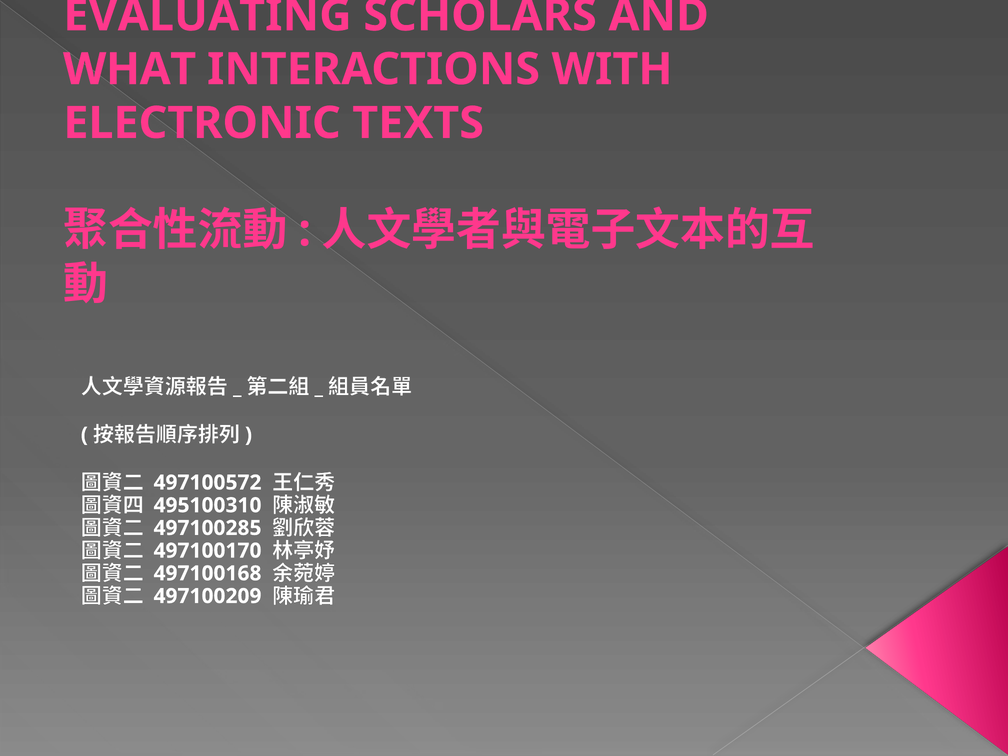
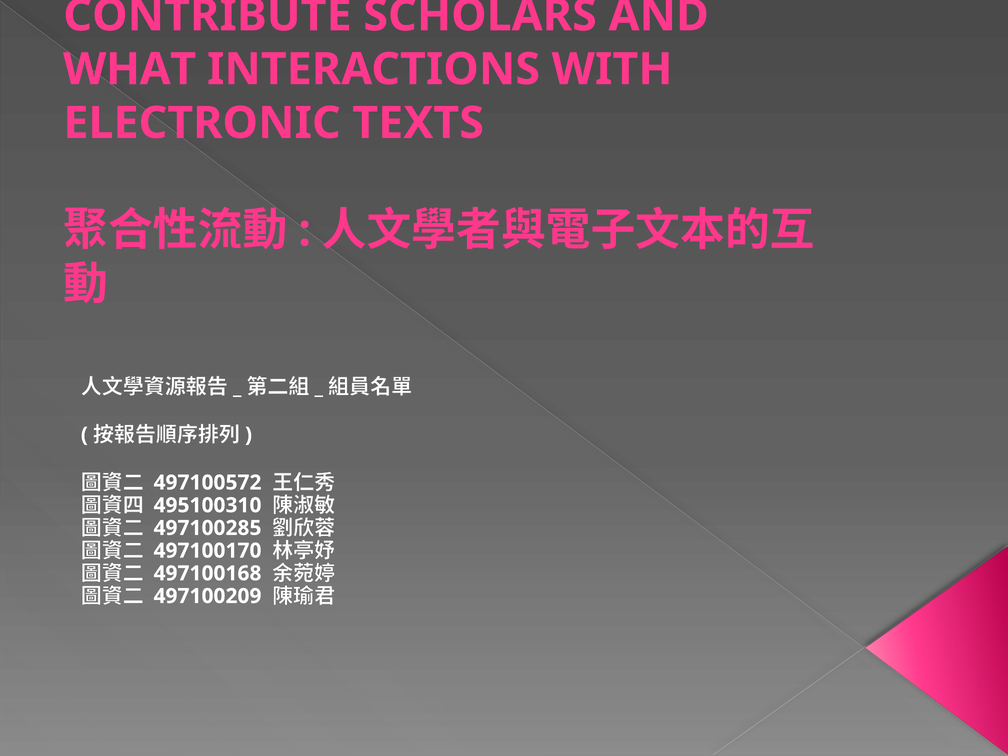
EVALUATING: EVALUATING -> CONTRIBUTE (208, 16)
